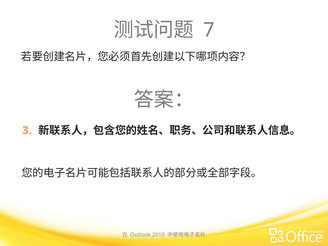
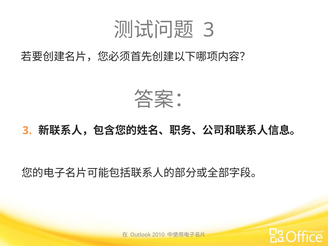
7: 7 -> 3 (209, 30)
